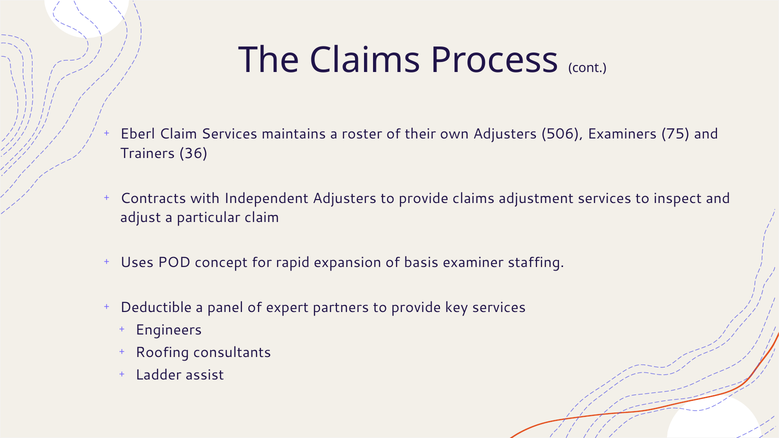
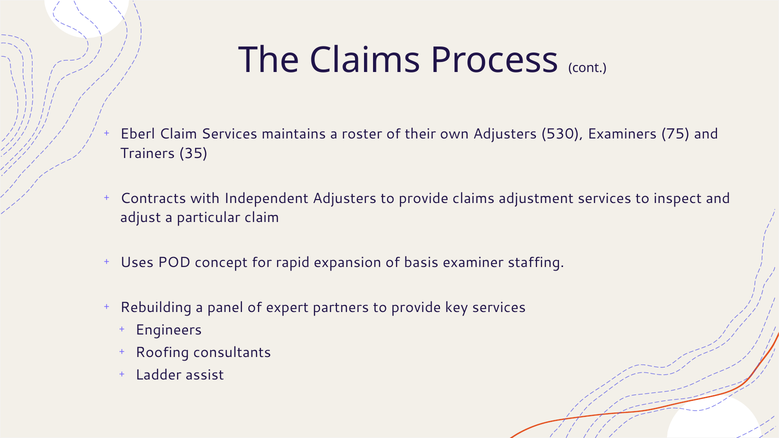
506: 506 -> 530 (562, 134)
36: 36 -> 35 (193, 153)
Deductible: Deductible -> Rebuilding (156, 308)
